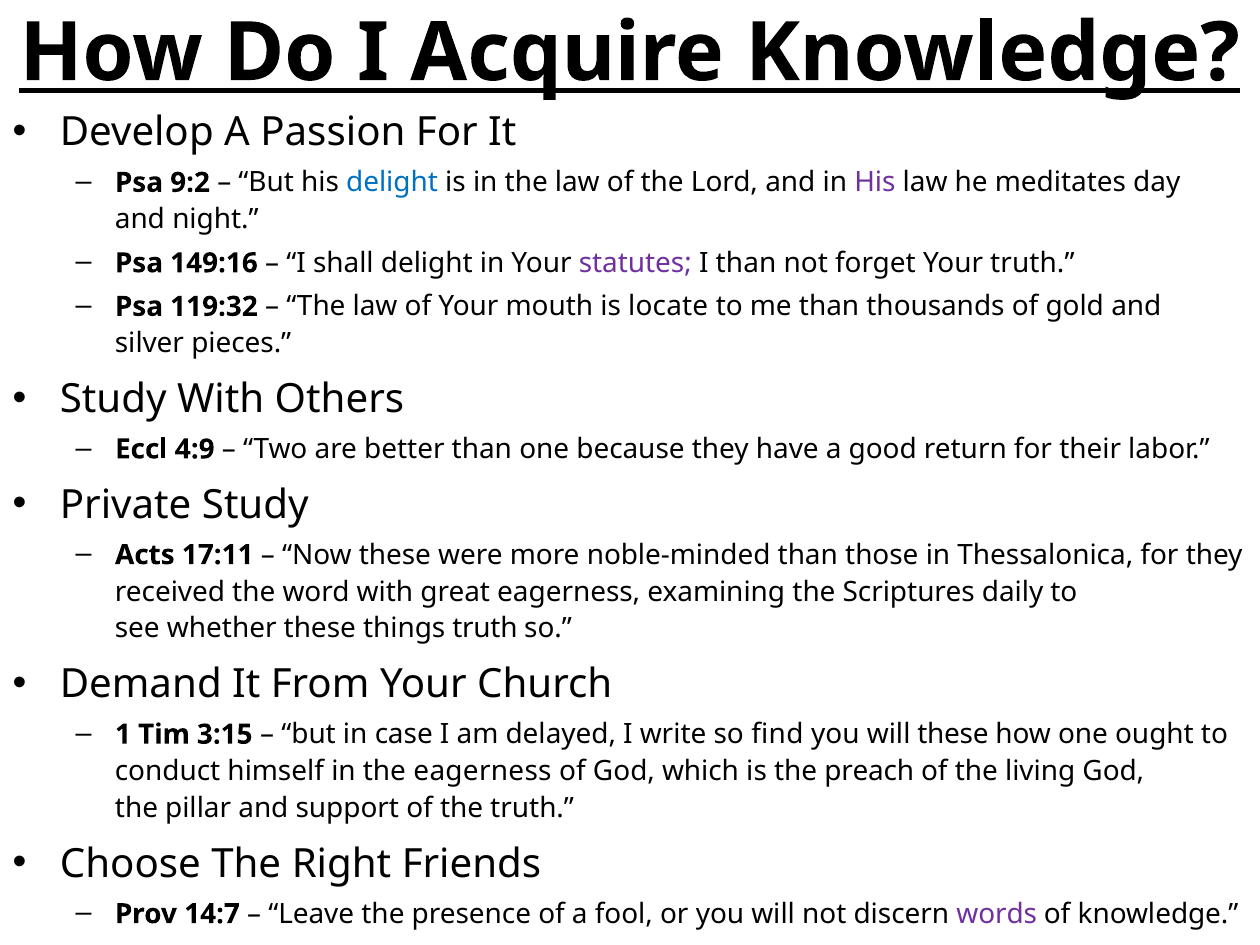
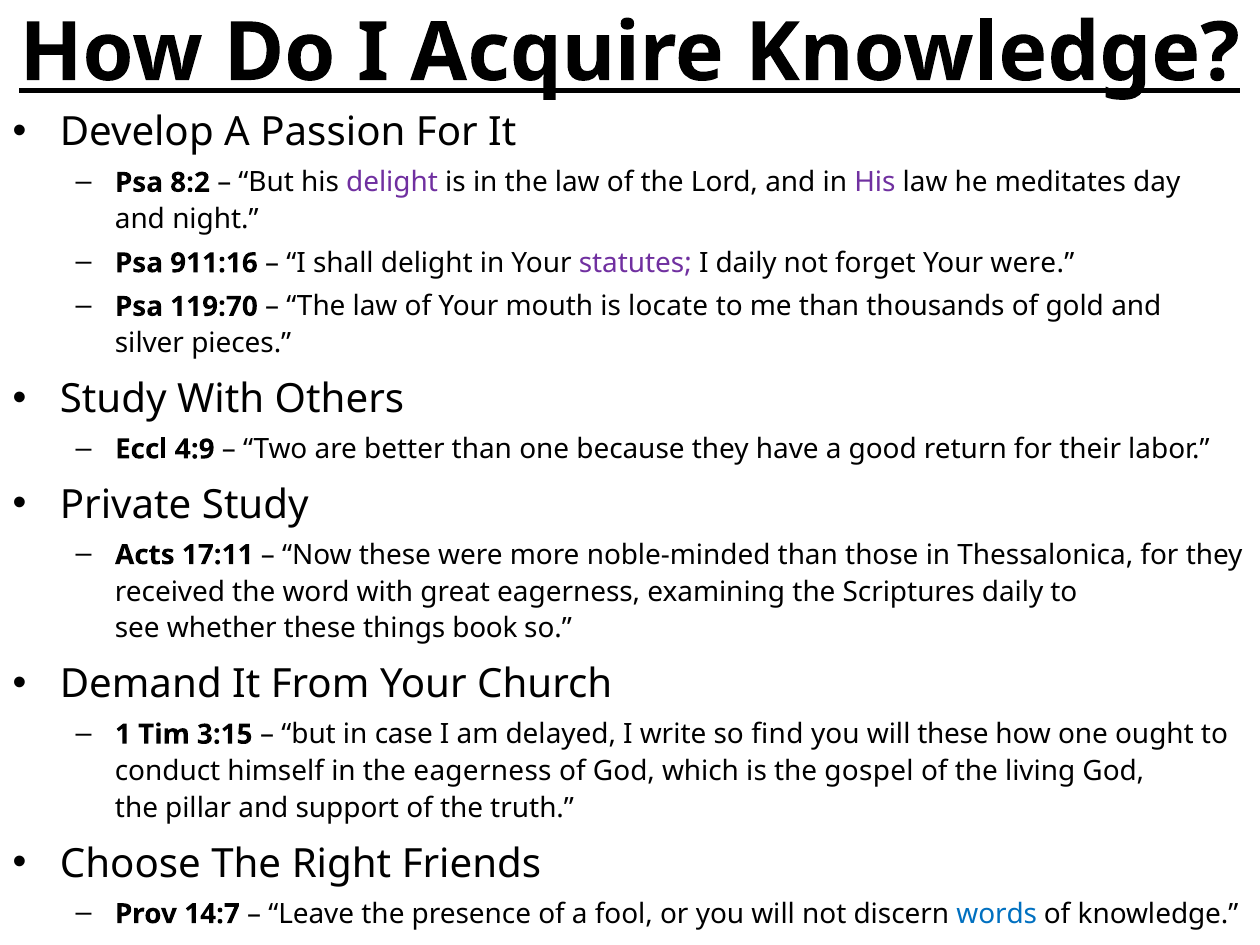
9:2: 9:2 -> 8:2 (190, 183)
delight colour: blue -> purple (392, 183)
149:16: 149:16 -> 911:16 (214, 263)
I than: than -> daily (746, 263)
Your truth: truth -> were (1032, 263)
119:32: 119:32 -> 119:70 (214, 307)
things truth: truth -> book (485, 629)
preach: preach -> gospel (869, 771)
words colour: purple -> blue (997, 914)
